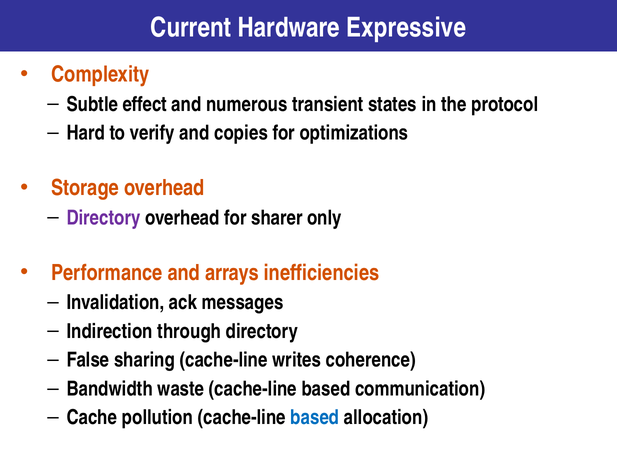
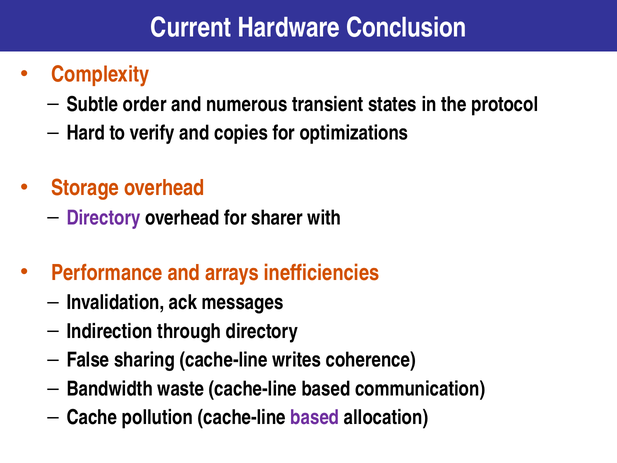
Expressive: Expressive -> Conclusion (406, 28)
effect: effect -> order (145, 104)
only: only -> with (324, 218)
based colour: blue -> purple (315, 417)
